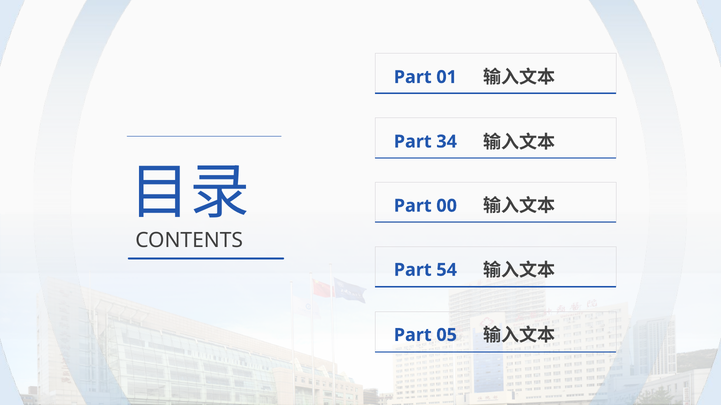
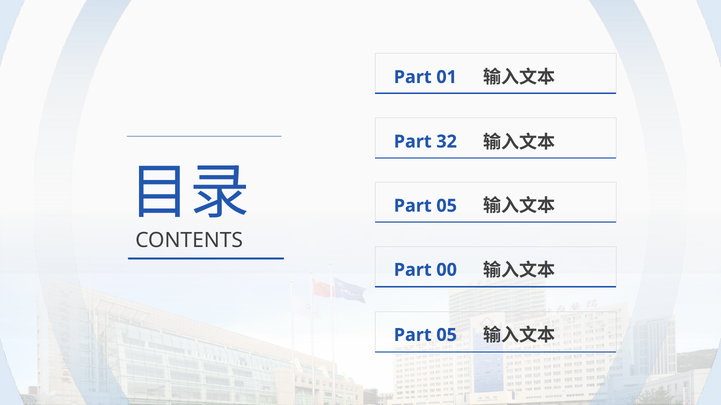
34: 34 -> 32 (447, 142)
00: 00 -> 05 (447, 206)
54: 54 -> 00 (447, 270)
